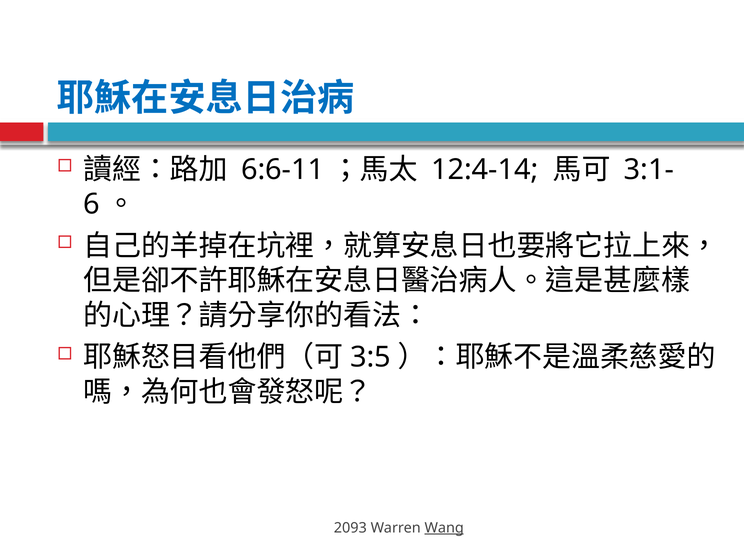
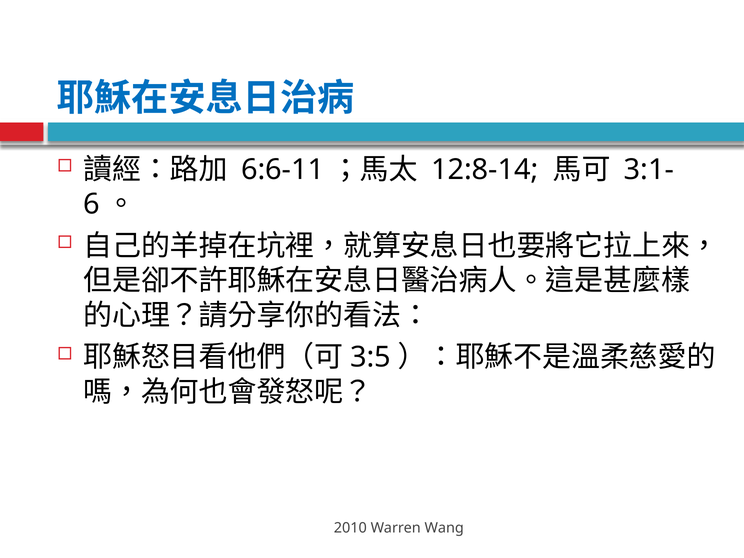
12:4-14: 12:4-14 -> 12:8-14 (485, 170)
2093: 2093 -> 2010 (350, 528)
Wang underline: present -> none (444, 528)
